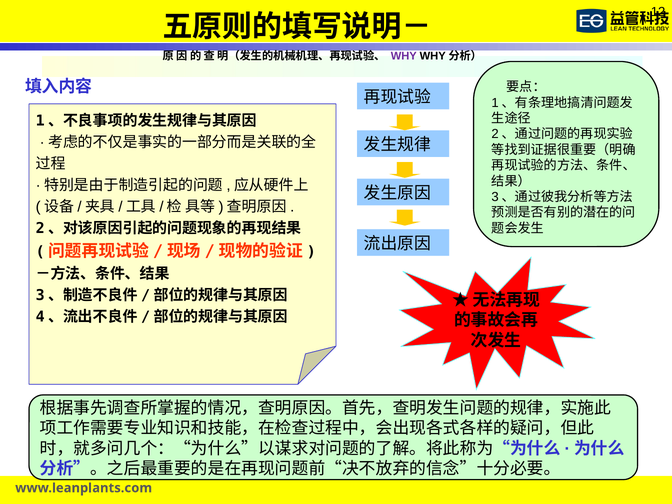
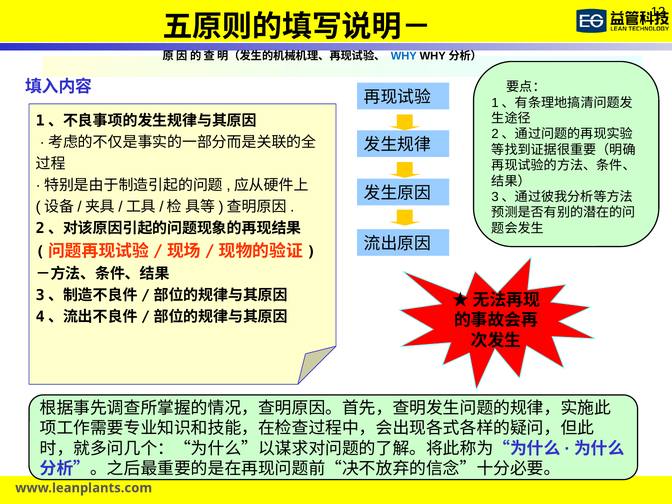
WHY colour: purple -> blue (404, 56)
